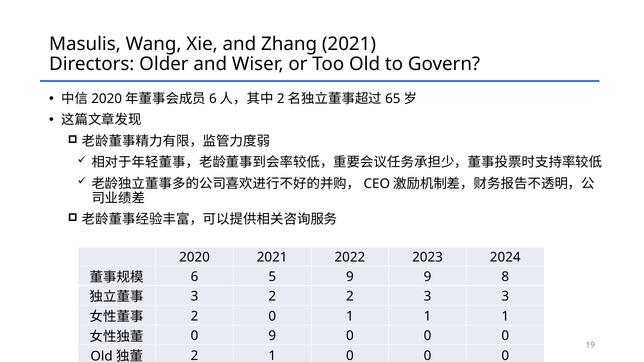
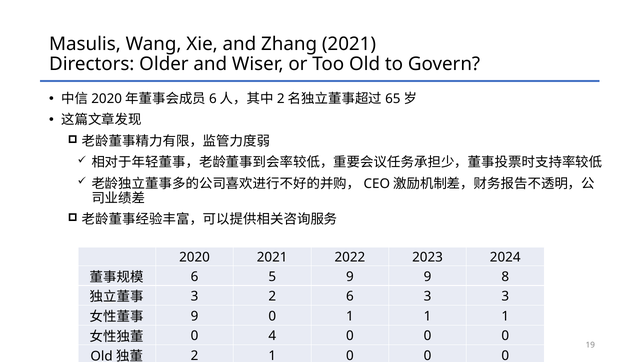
2 2: 2 -> 6 (350, 297)
2: 2 -> 9 (195, 316)
0 9: 9 -> 4 (272, 336)
